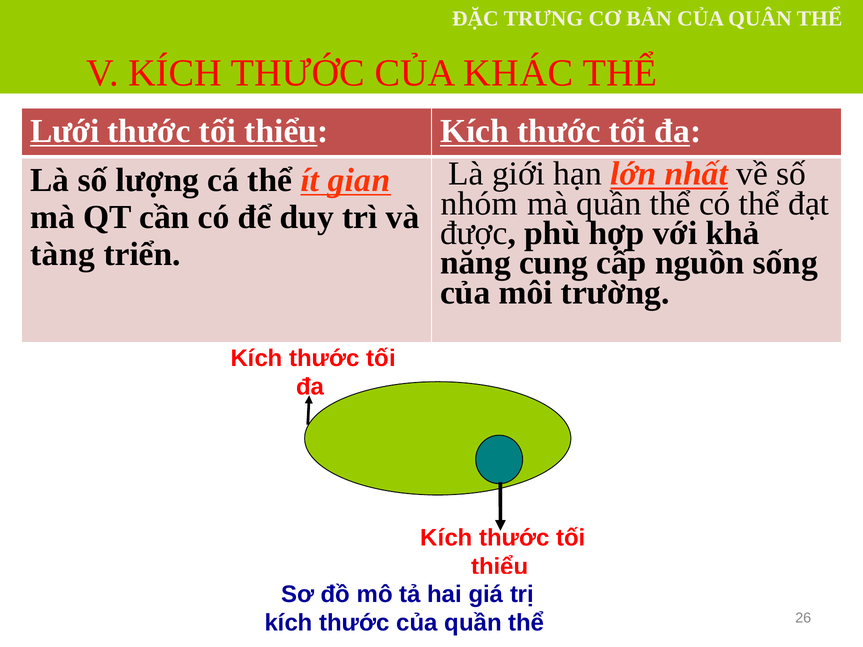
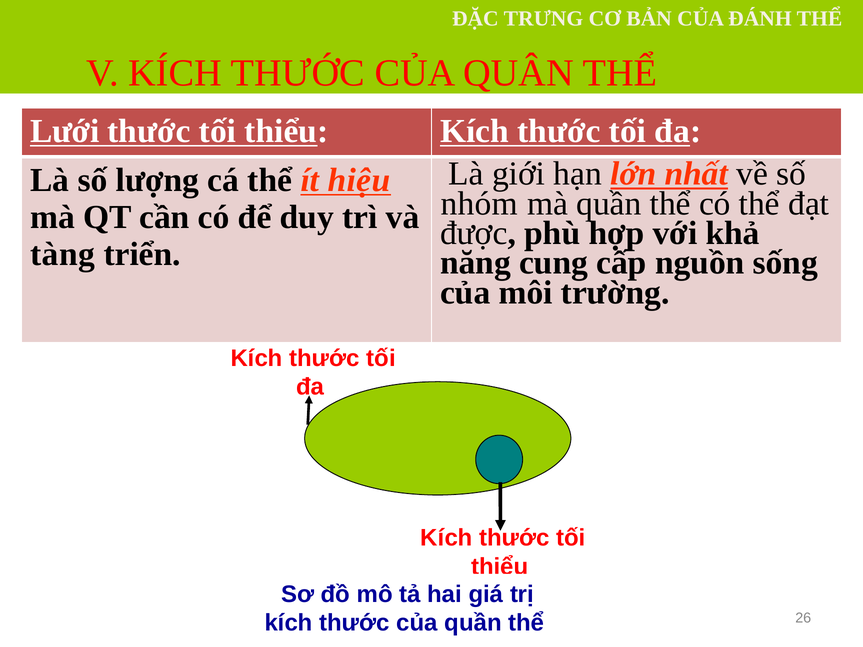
QUÂN: QUÂN -> ĐÁNH (760, 19)
KHÁC: KHÁC -> QUÂN (518, 73)
gian: gian -> hiệu (359, 180)
